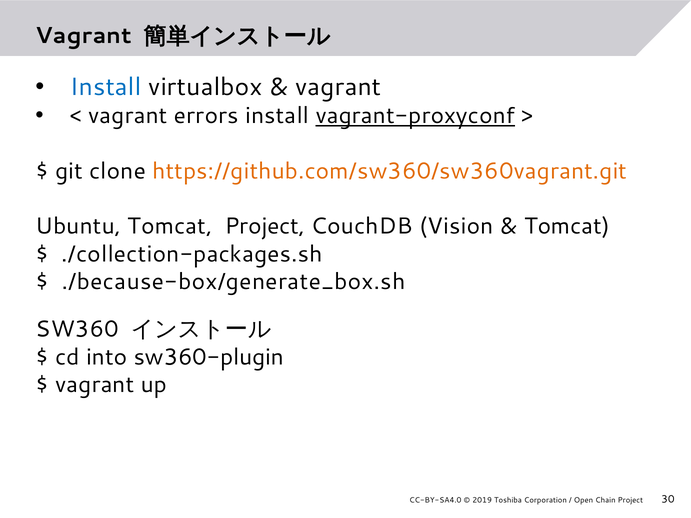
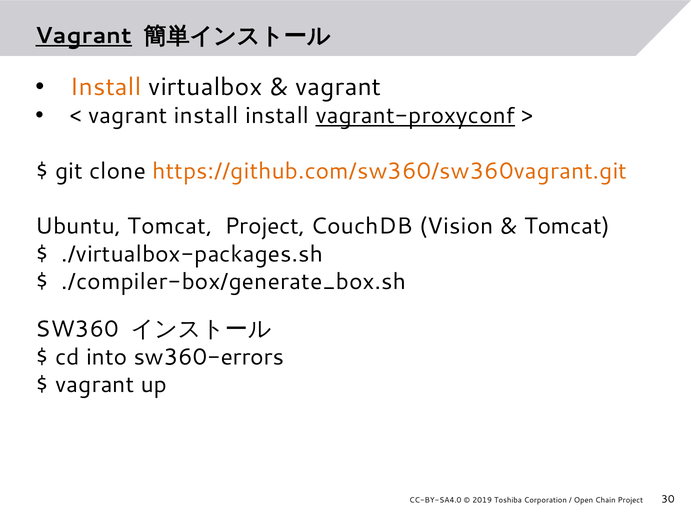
Vagrant underline: none -> present (84, 36)
Install colour: blue -> orange (106, 87)
vagrant errors: errors -> install (206, 116)
./collection-packages.sh: ./collection-packages.sh -> ./virtualbox-packages.sh (192, 254)
./because-box/generate_box.sh: ./because-box/generate_box.sh -> ./compiler-box/generate_box.sh (234, 282)
sw360-plugin: sw360-plugin -> sw360-errors (209, 357)
